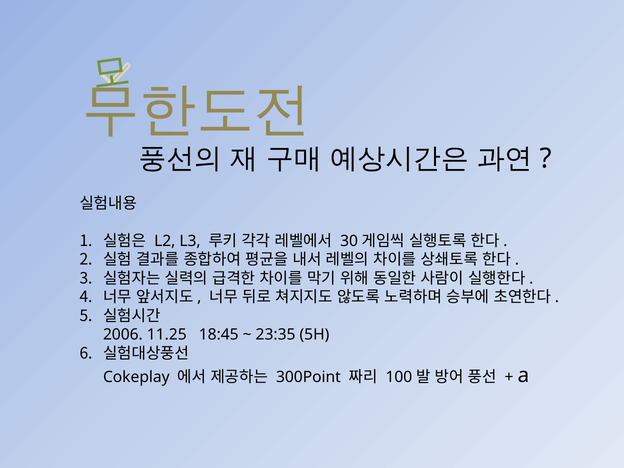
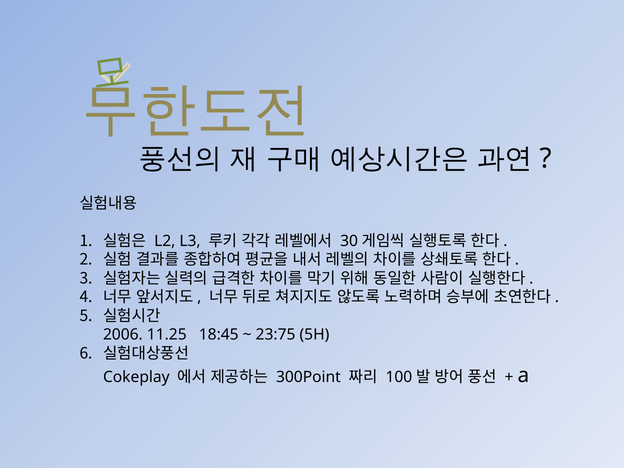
23:35: 23:35 -> 23:75 (276, 335)
